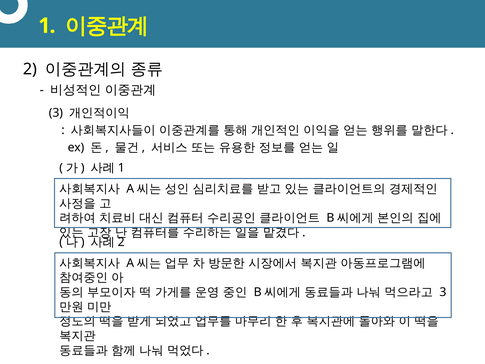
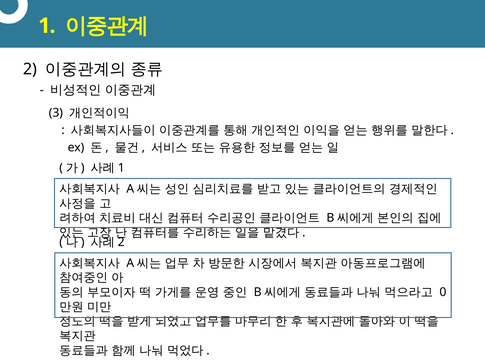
3: 3 -> 0 (443, 292)
